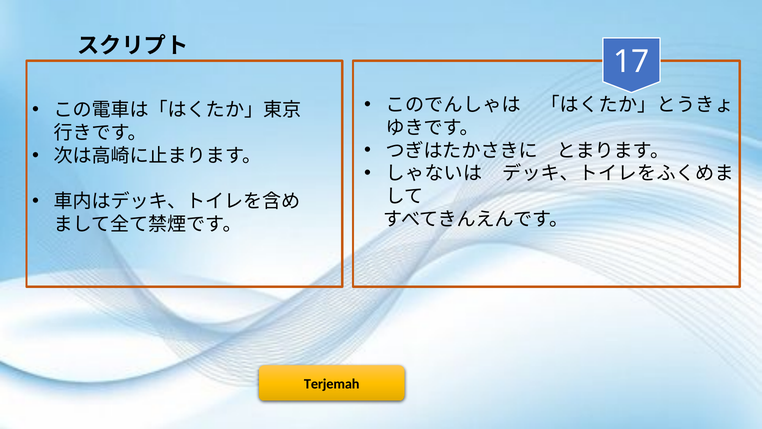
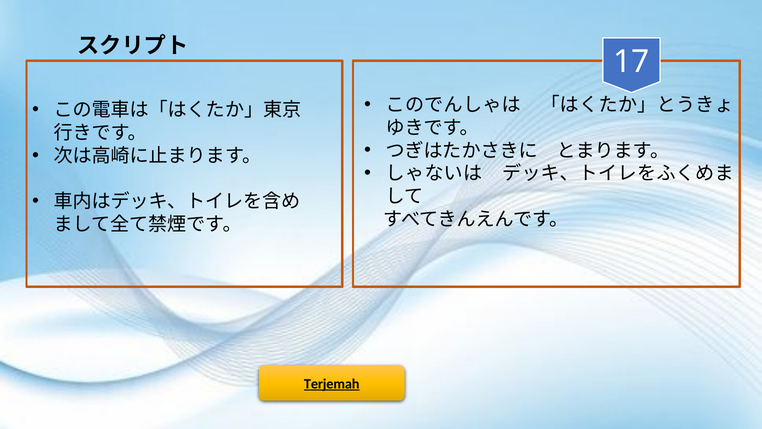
Terjemah underline: none -> present (332, 384)
